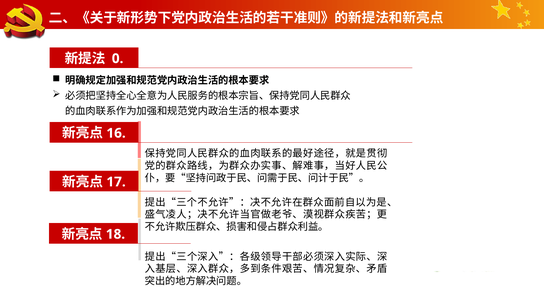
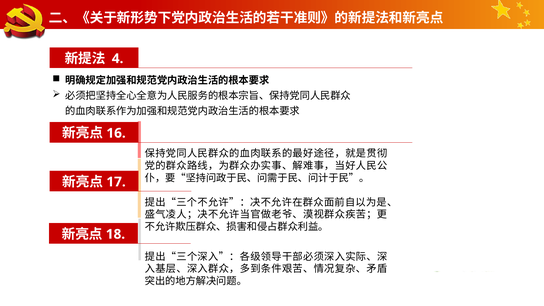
0: 0 -> 4 (118, 59)
